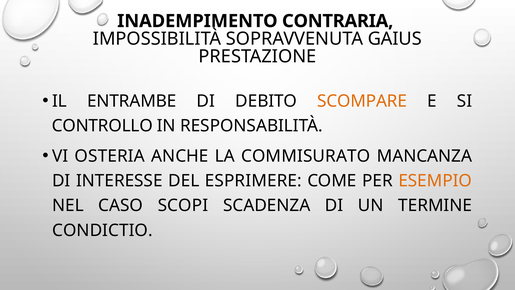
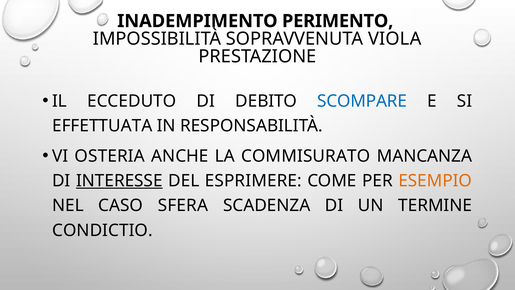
CONTRARIA: CONTRARIA -> PERIMENTO (338, 21)
GAIUS: GAIUS -> VIOLA (395, 39)
ENTRAMBE: ENTRAMBE -> ECCEDUTO (132, 101)
SCOMPARE colour: orange -> blue (362, 101)
CONTROLLO: CONTROLLO -> EFFETTUATA (102, 126)
INTERESSE underline: none -> present (119, 181)
SCOPI: SCOPI -> SFERA (183, 205)
